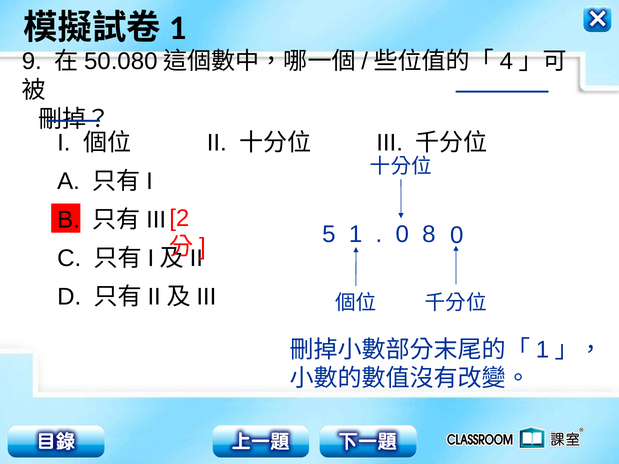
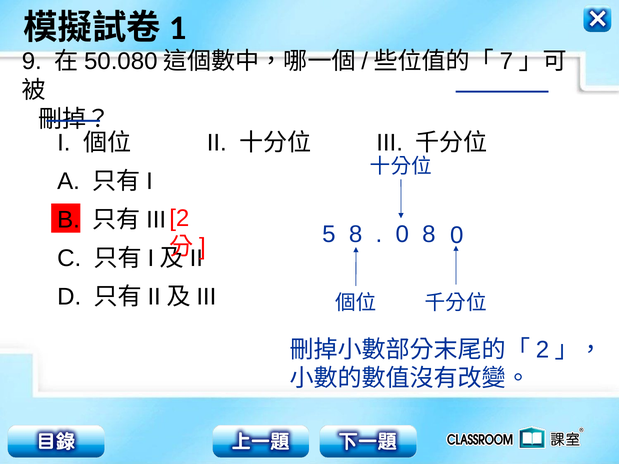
4: 4 -> 7 (506, 61)
5 1: 1 -> 8 (356, 235)
1: 1 -> 2 (543, 350)
